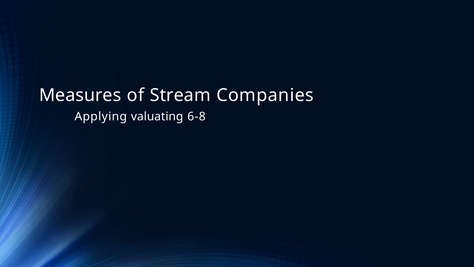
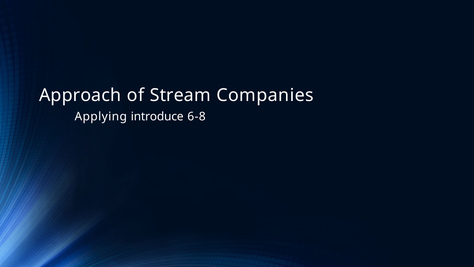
Measures: Measures -> Approach (80, 95)
valuating: valuating -> introduce (157, 116)
